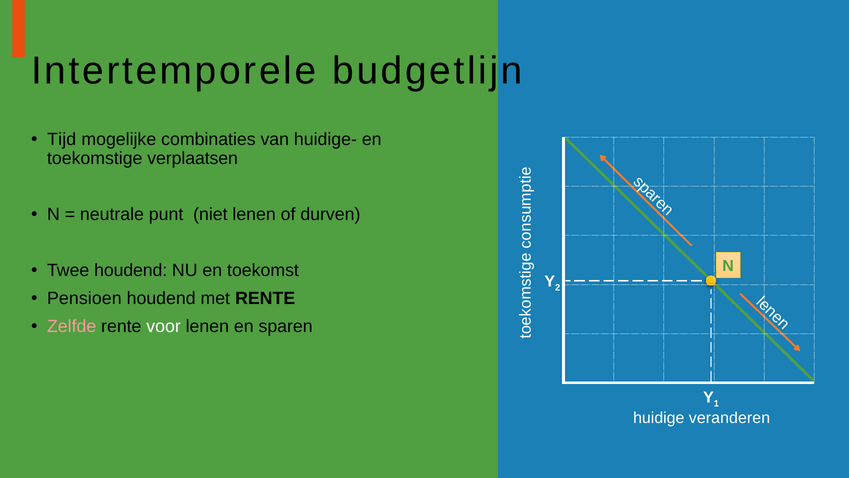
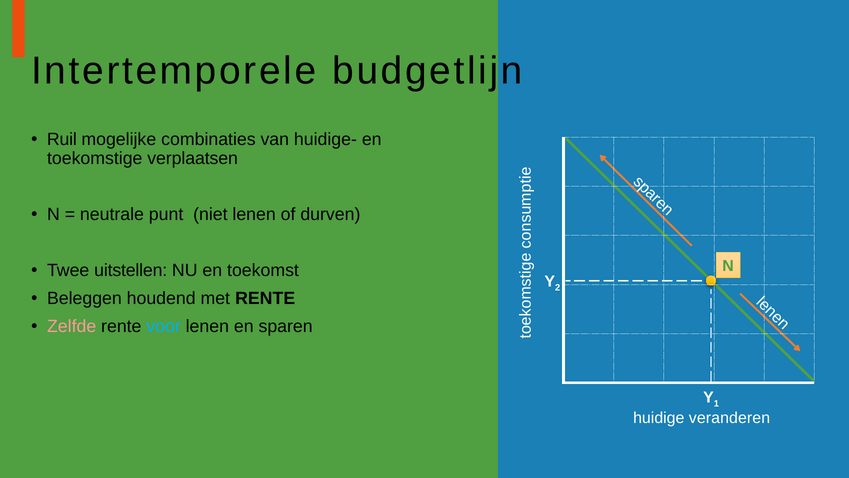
Tijd: Tijd -> Ruil (62, 139)
Twee houdend: houdend -> uitstellen (131, 270)
Pensioen: Pensioen -> Beleggen (84, 298)
voor colour: white -> light blue (164, 326)
